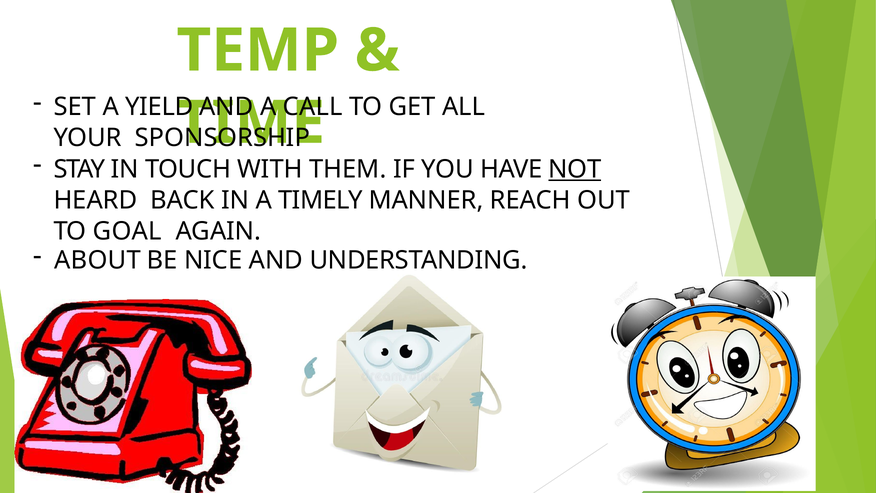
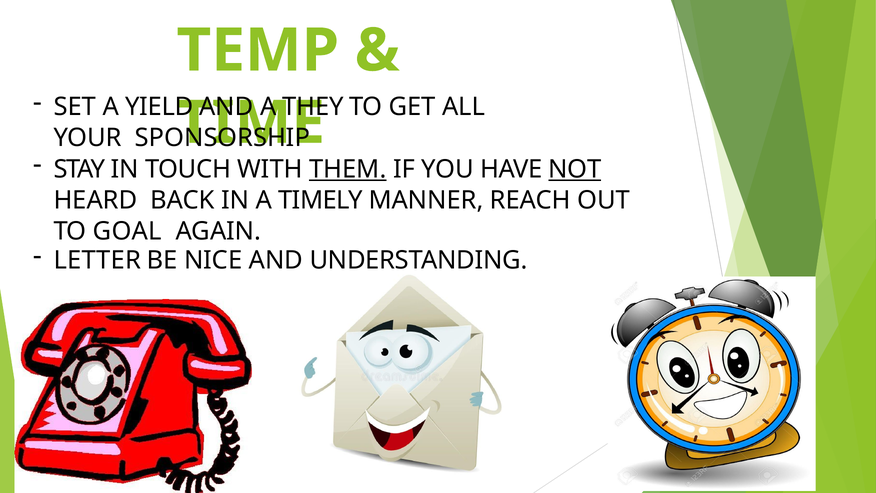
CALL: CALL -> THEY (313, 107)
THEM underline: none -> present (348, 169)
ABOUT: ABOUT -> LETTER (97, 260)
